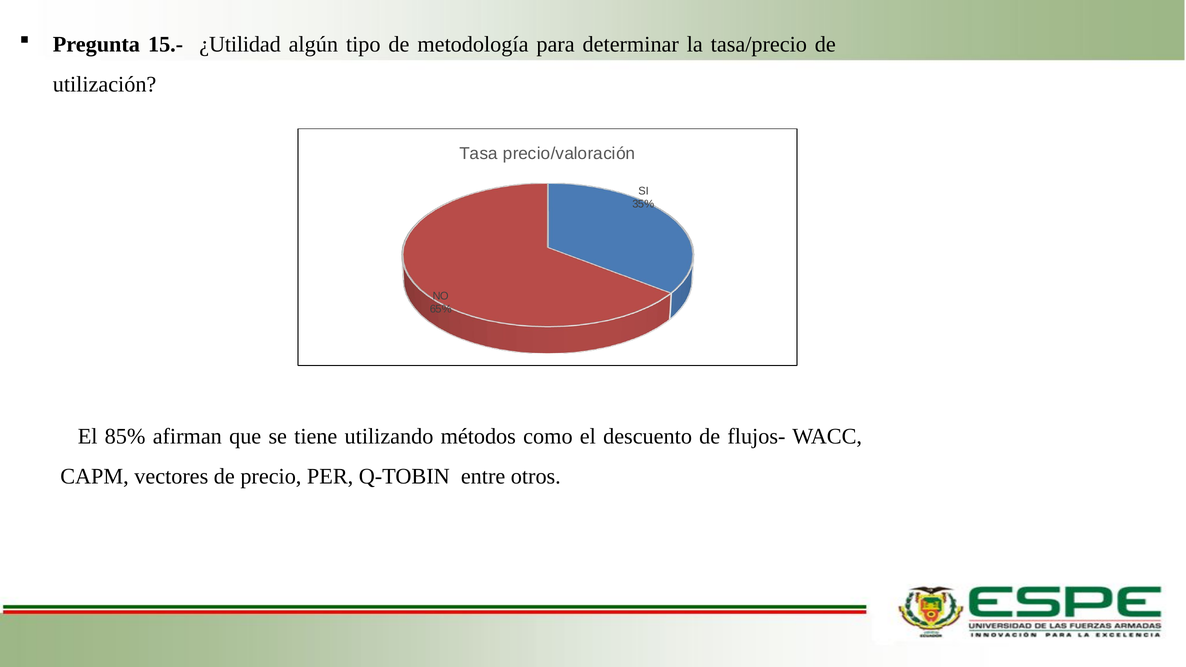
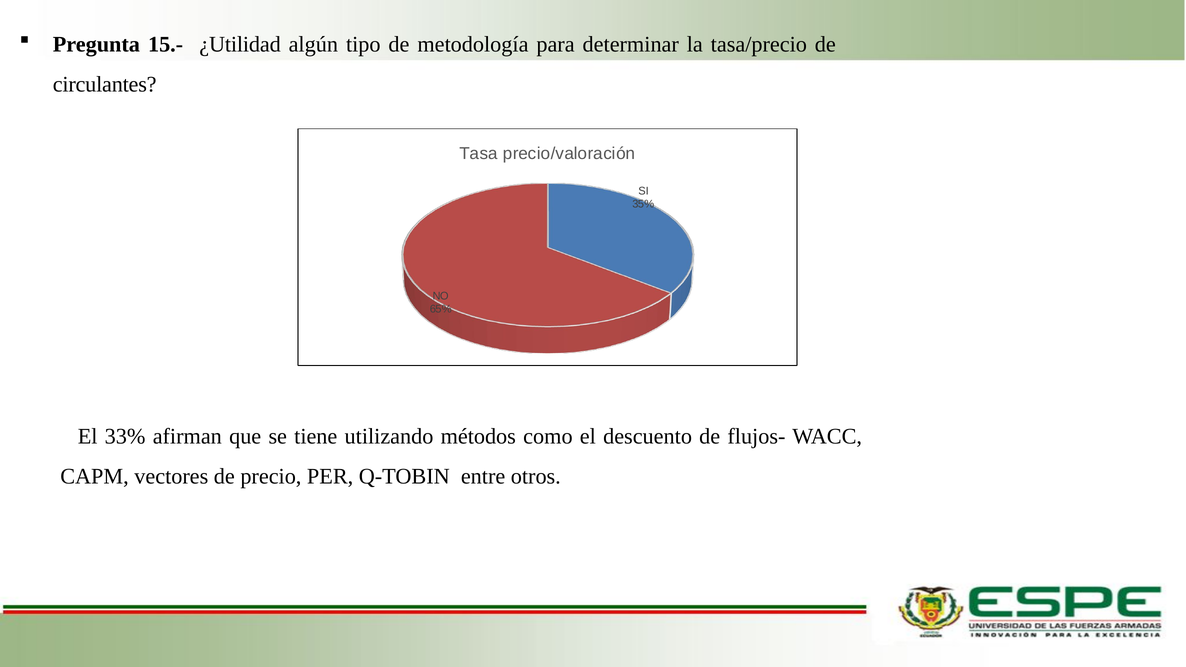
utilización: utilización -> circulantes (105, 84)
85%: 85% -> 33% (125, 437)
